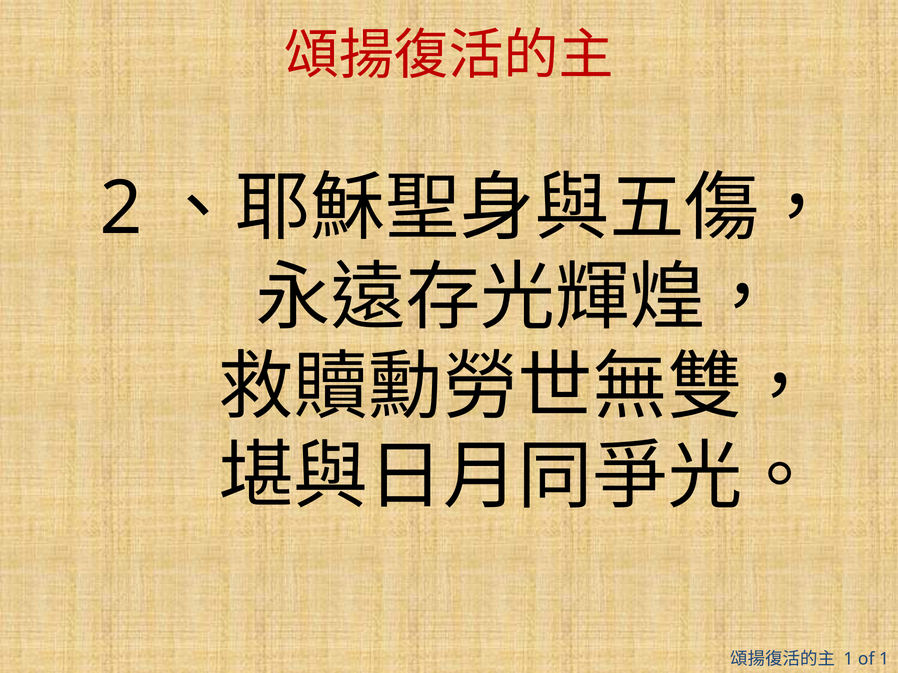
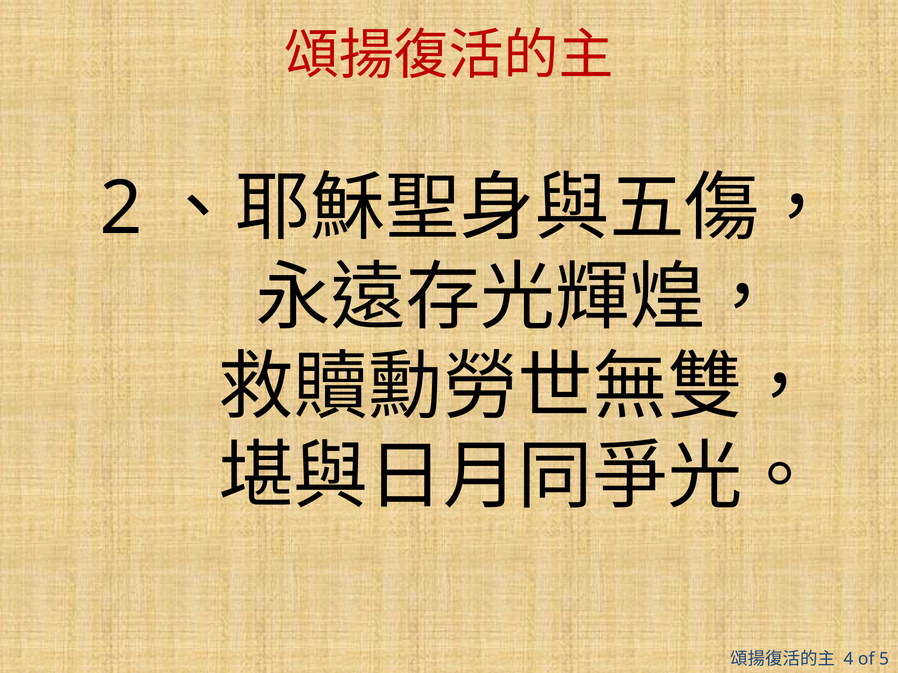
1: 1 -> 4 (848, 659)
of 1: 1 -> 5 (884, 659)
